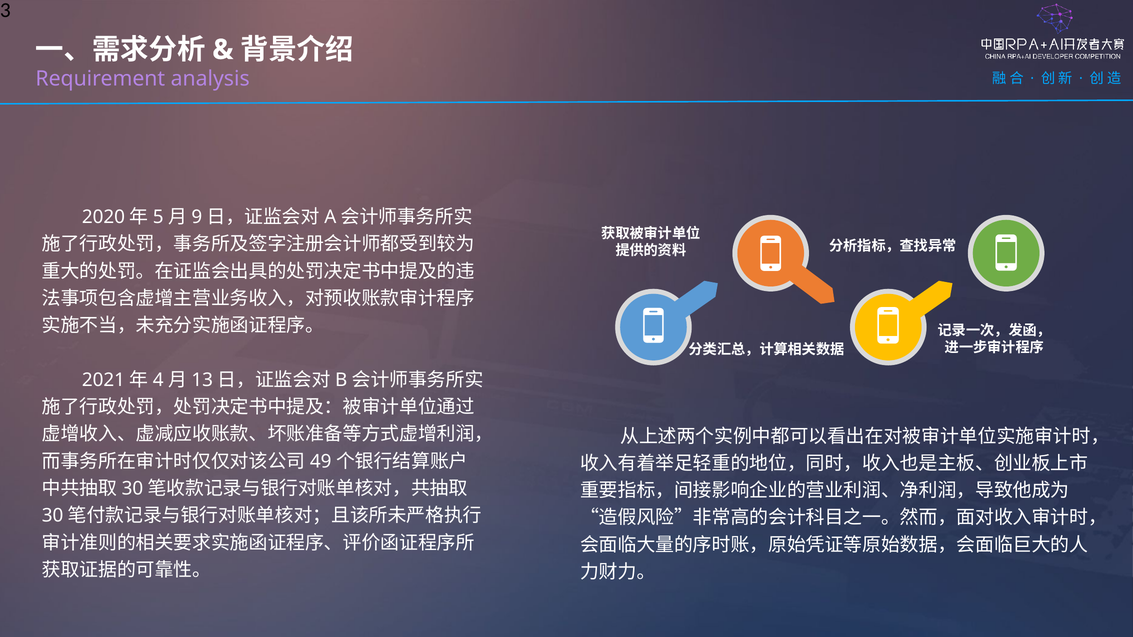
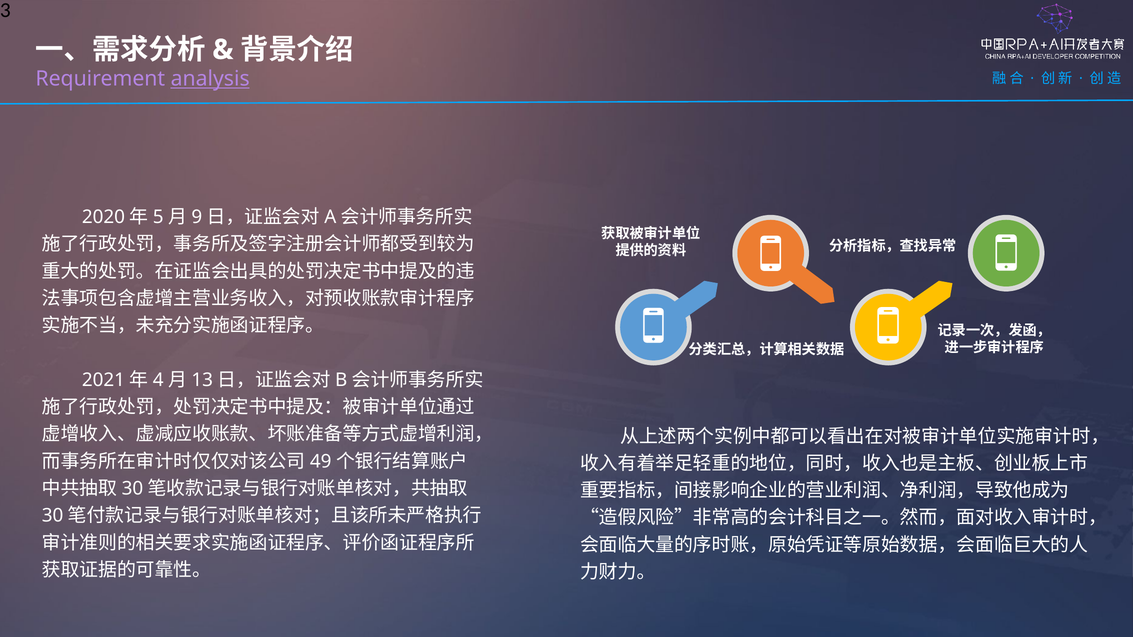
analysis underline: none -> present (210, 79)
